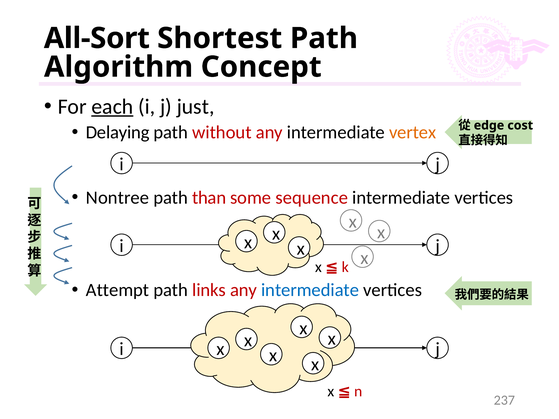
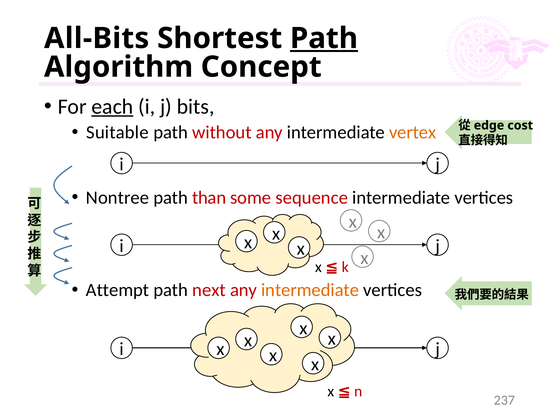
All-Sort: All-Sort -> All-Bits (97, 38)
Path underline: none -> present (324, 38)
just: just -> bits (196, 107)
Delaying: Delaying -> Suitable (117, 132)
links: links -> next (209, 290)
intermediate colour: blue -> orange (310, 290)
